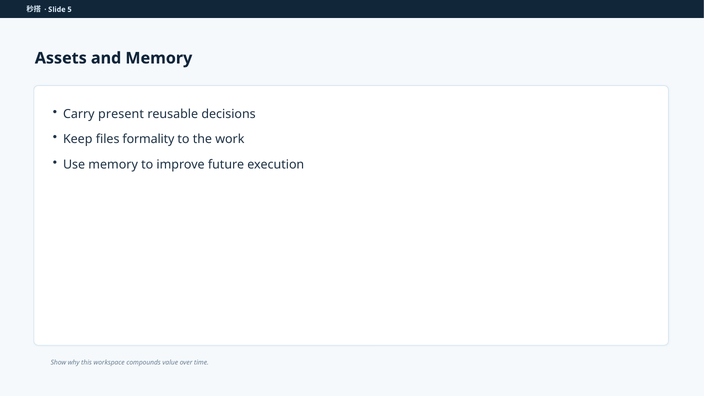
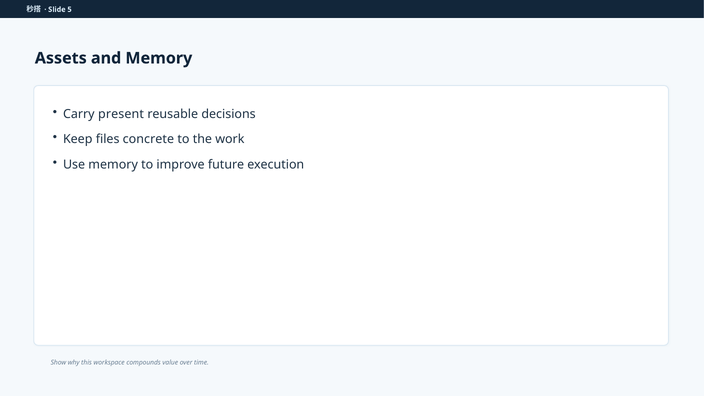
formality: formality -> concrete (148, 139)
